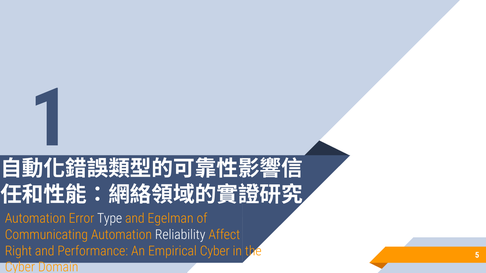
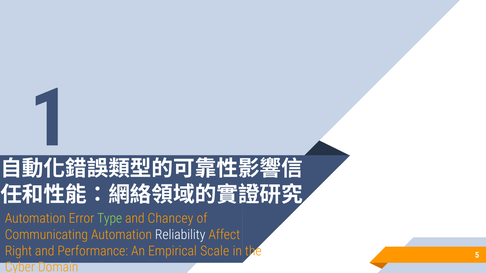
Type colour: white -> light green (110, 219)
Egelman: Egelman -> Chancey (171, 219)
Empirical Cyber: Cyber -> Scale (215, 251)
